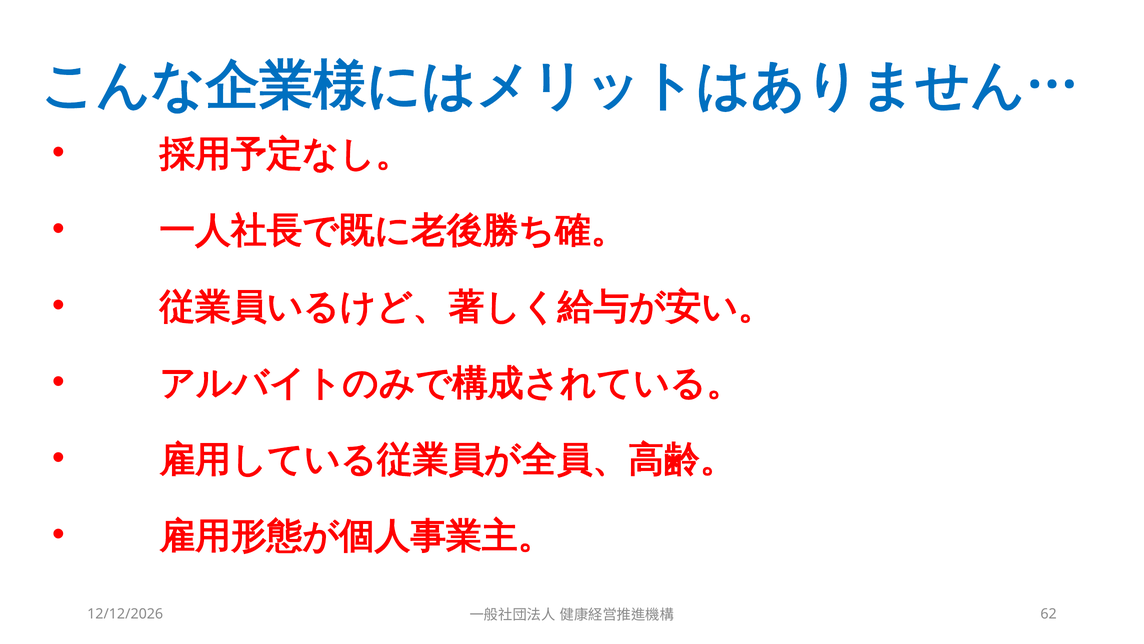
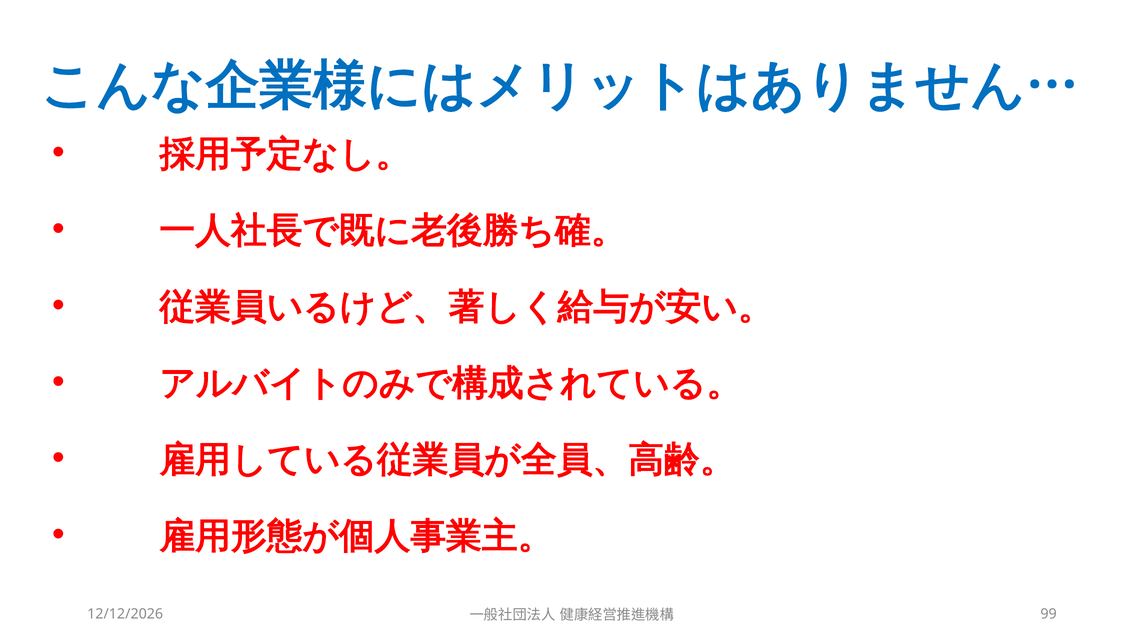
62: 62 -> 99 (1049, 613)
